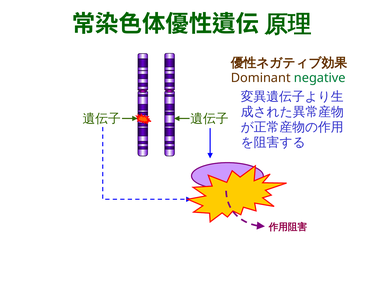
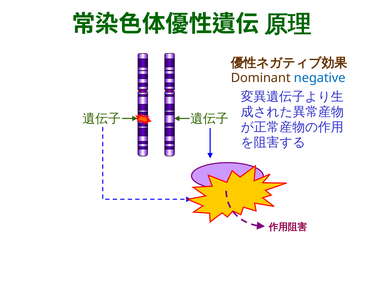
negative colour: green -> blue (320, 78)
